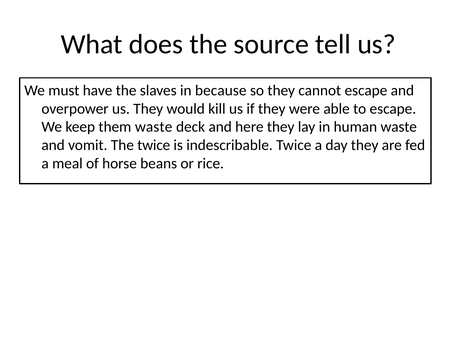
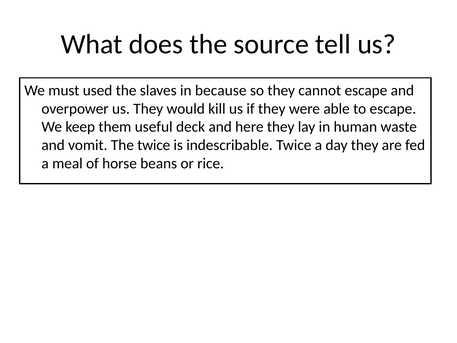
have: have -> used (98, 90)
them waste: waste -> useful (154, 127)
